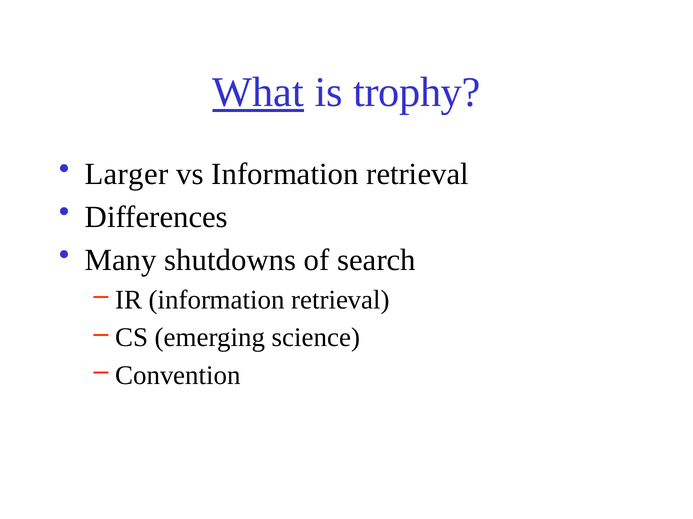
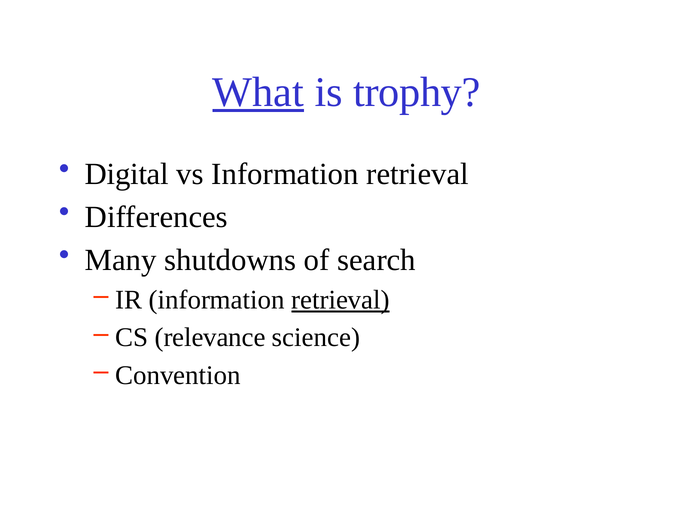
Larger: Larger -> Digital (127, 174)
retrieval underline: none -> present (341, 300)
emerging: emerging -> relevance (210, 338)
